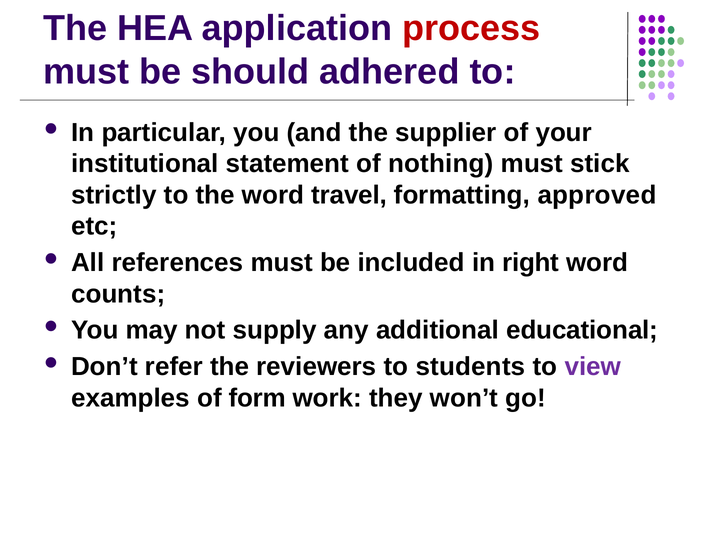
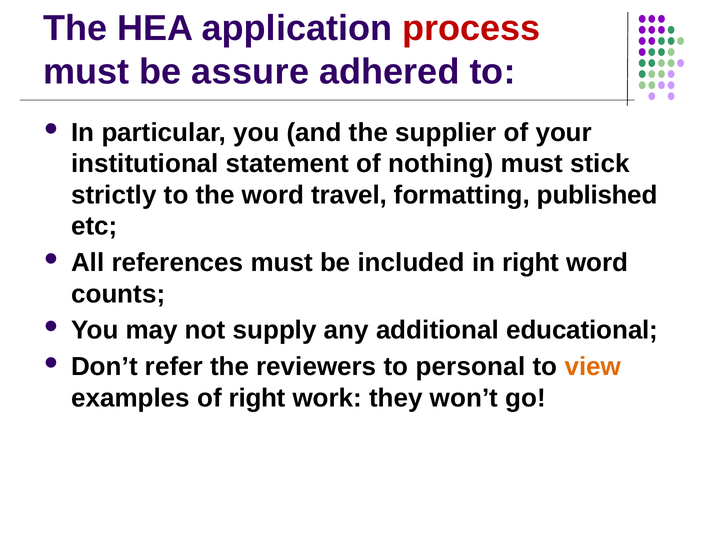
should: should -> assure (250, 72)
approved: approved -> published (597, 195)
students: students -> personal (470, 367)
view colour: purple -> orange (593, 367)
of form: form -> right (257, 398)
